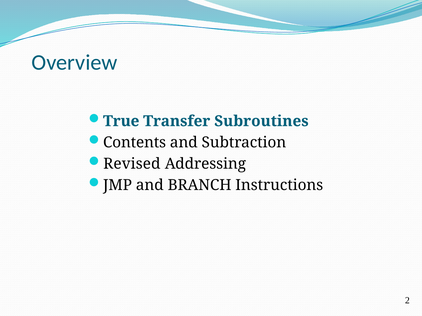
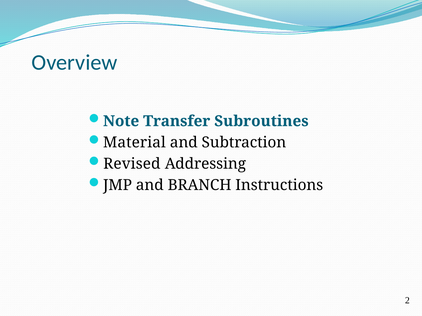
True: True -> Note (121, 121)
Contents: Contents -> Material (134, 143)
